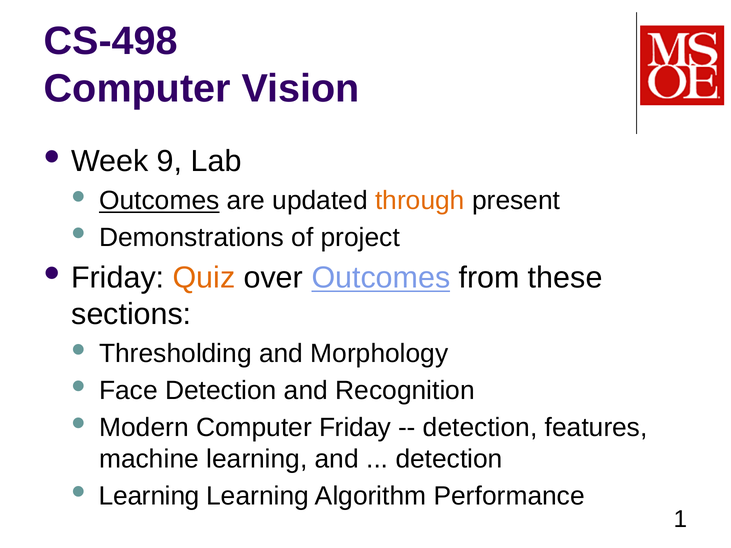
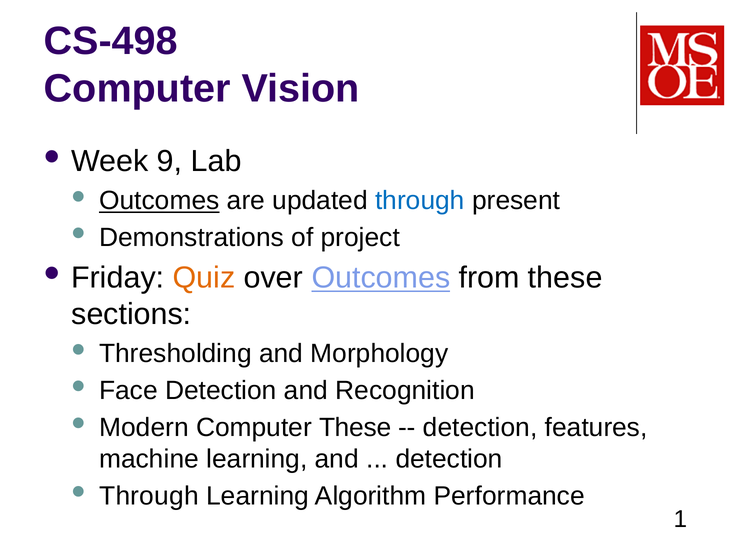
through colour: orange -> blue (420, 201)
Computer Friday: Friday -> These (355, 428)
Learning: Learning -> Through (149, 496)
